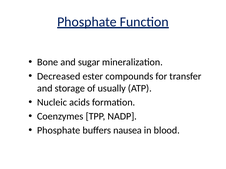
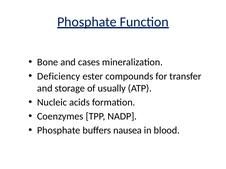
sugar: sugar -> cases (89, 62)
Decreased: Decreased -> Deficiency (59, 76)
